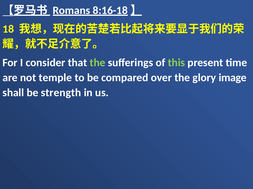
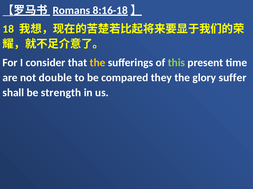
the colour: light green -> yellow (98, 63)
temple: temple -> double (55, 78)
over: over -> they (161, 78)
image: image -> suffer (233, 78)
